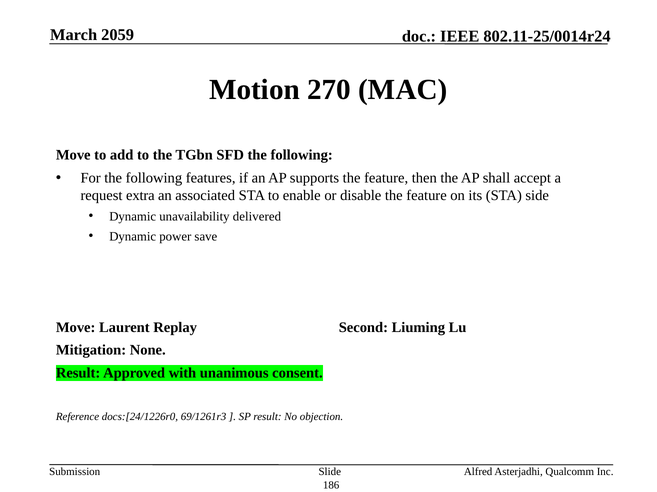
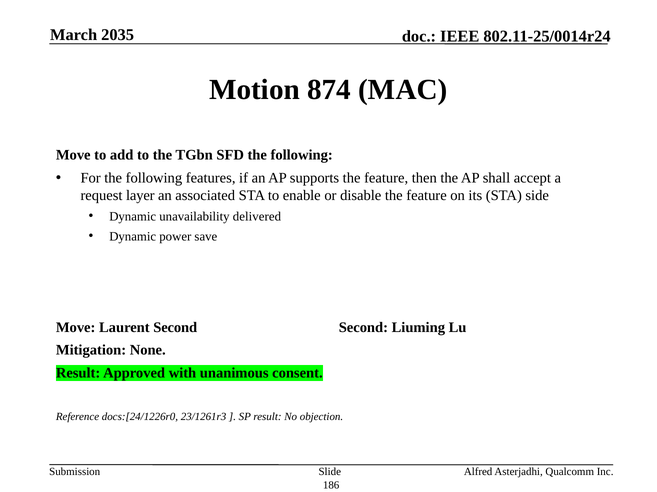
2059: 2059 -> 2035 (118, 35)
270: 270 -> 874 (329, 90)
extra: extra -> layer (140, 196)
Laurent Replay: Replay -> Second (175, 328)
69/1261r3: 69/1261r3 -> 23/1261r3 (204, 417)
